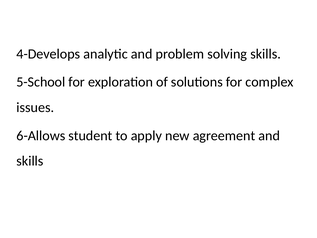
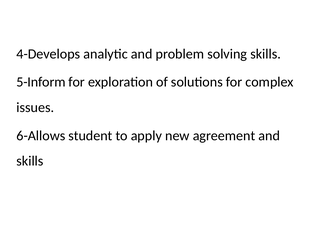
5-School: 5-School -> 5-Inform (41, 82)
